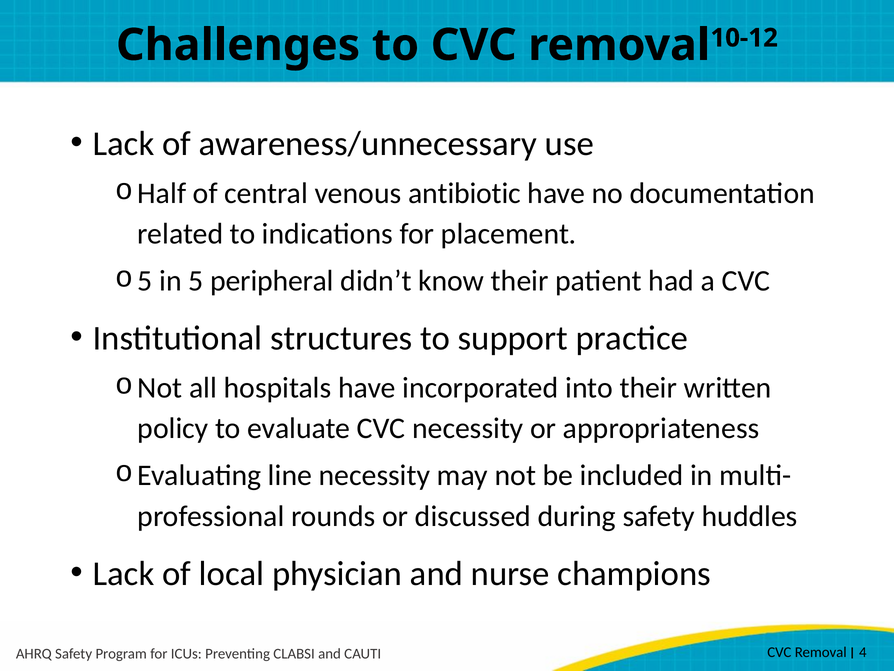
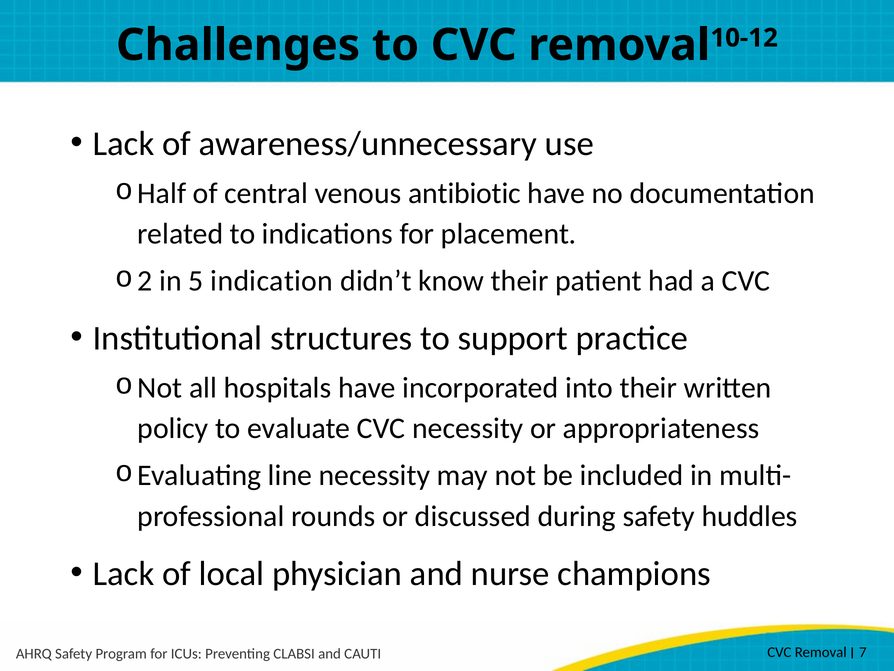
5: 5 -> 2 (145, 281)
peripheral: peripheral -> indication (272, 281)
4: 4 -> 7 (863, 652)
